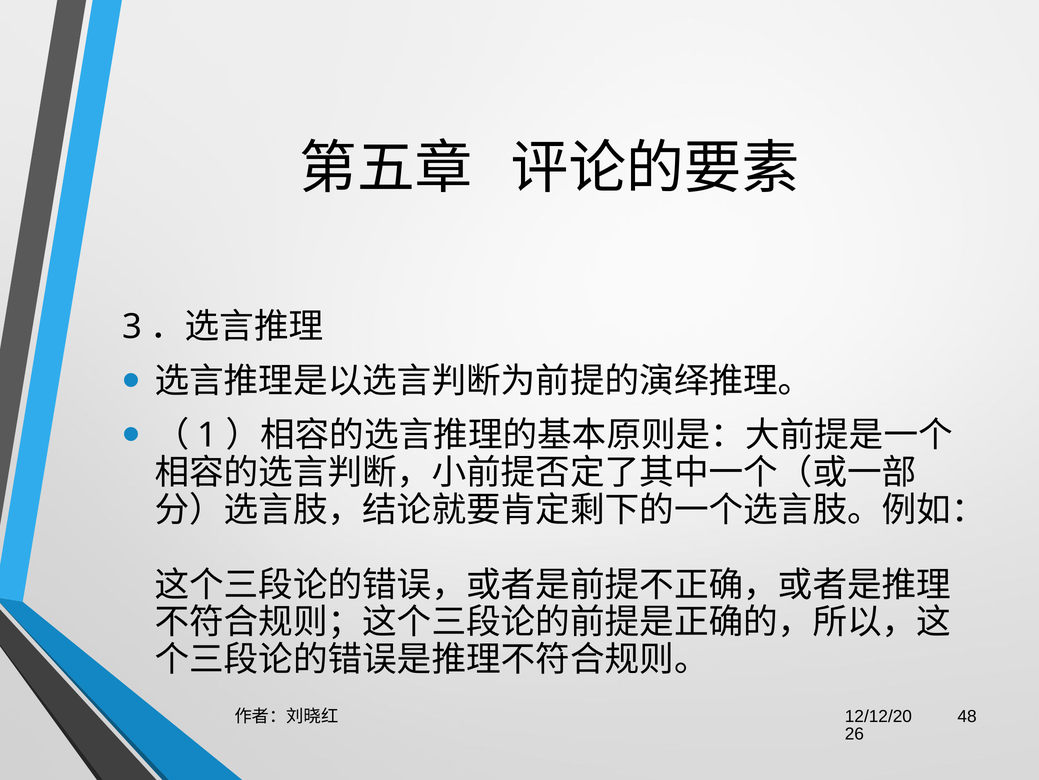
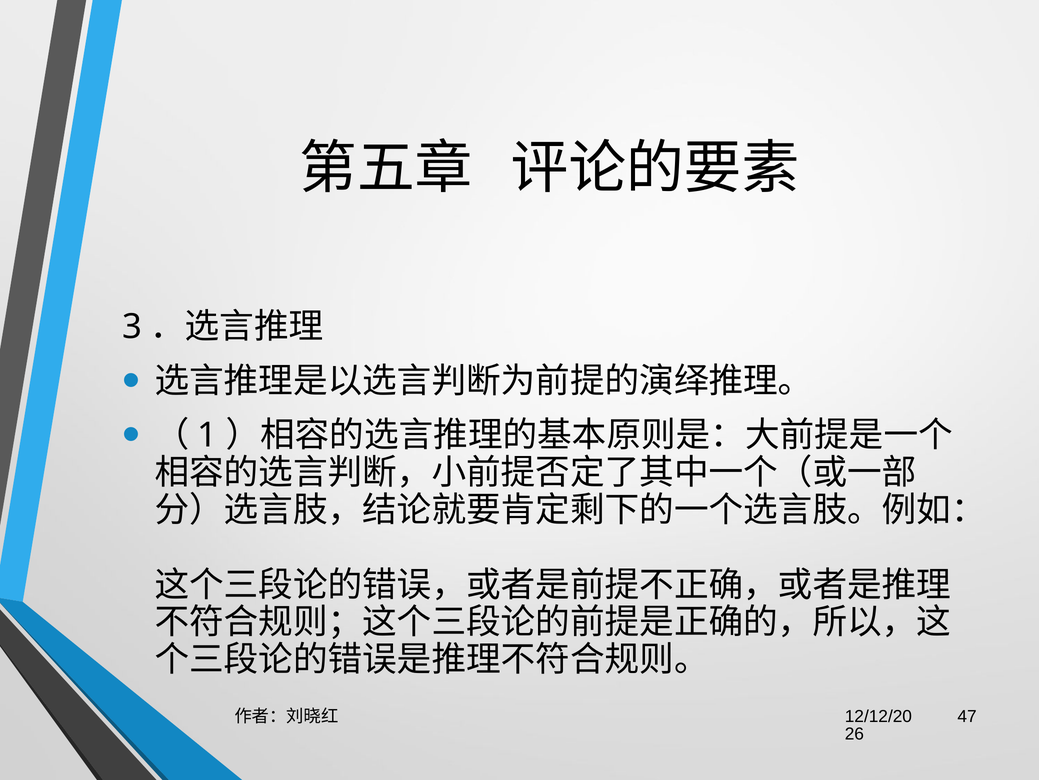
48: 48 -> 47 (967, 716)
